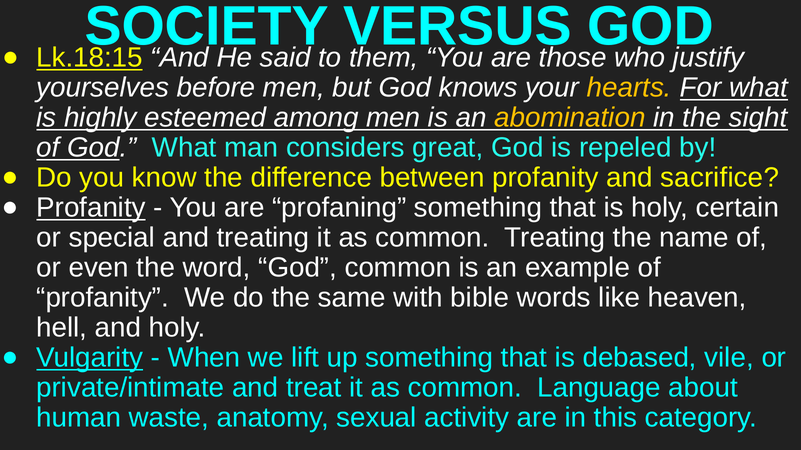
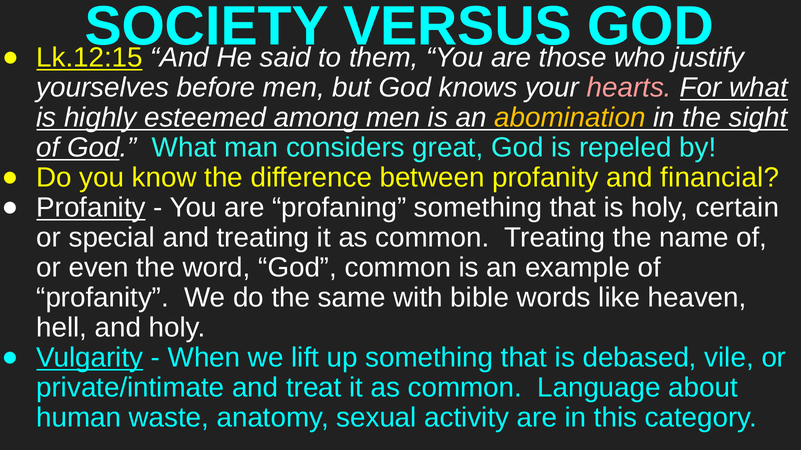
Lk.18:15: Lk.18:15 -> Lk.12:15 (90, 58)
hearts colour: yellow -> pink (629, 88)
sacrifice: sacrifice -> financial (720, 178)
